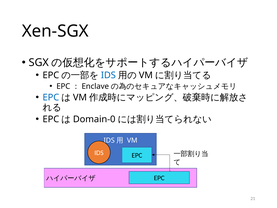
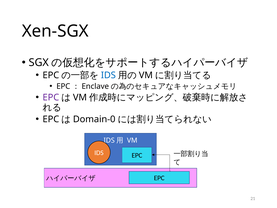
EPC colour: blue -> purple (51, 97)
